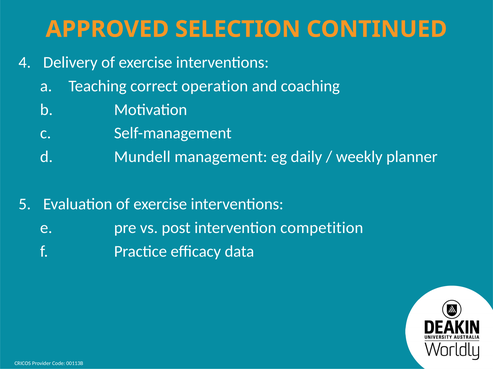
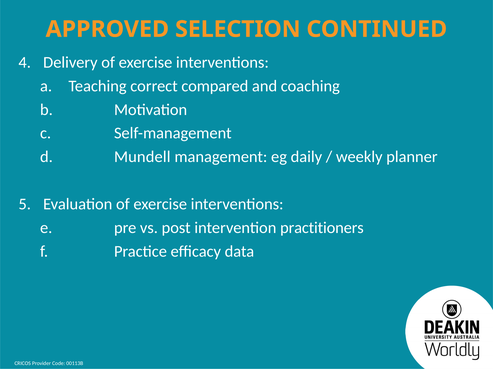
operation: operation -> compared (215, 86)
competition: competition -> practitioners (322, 228)
